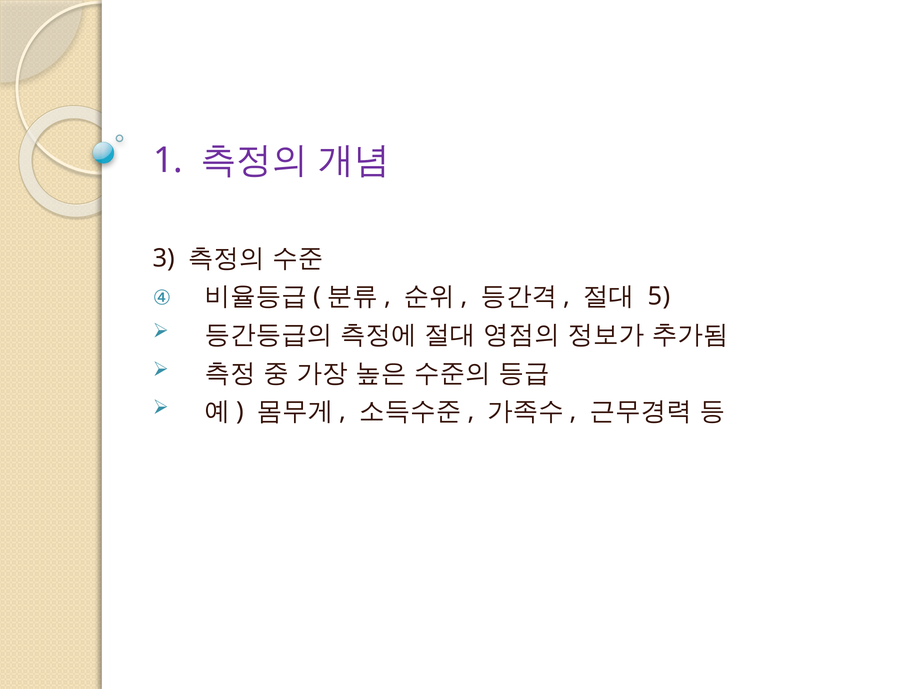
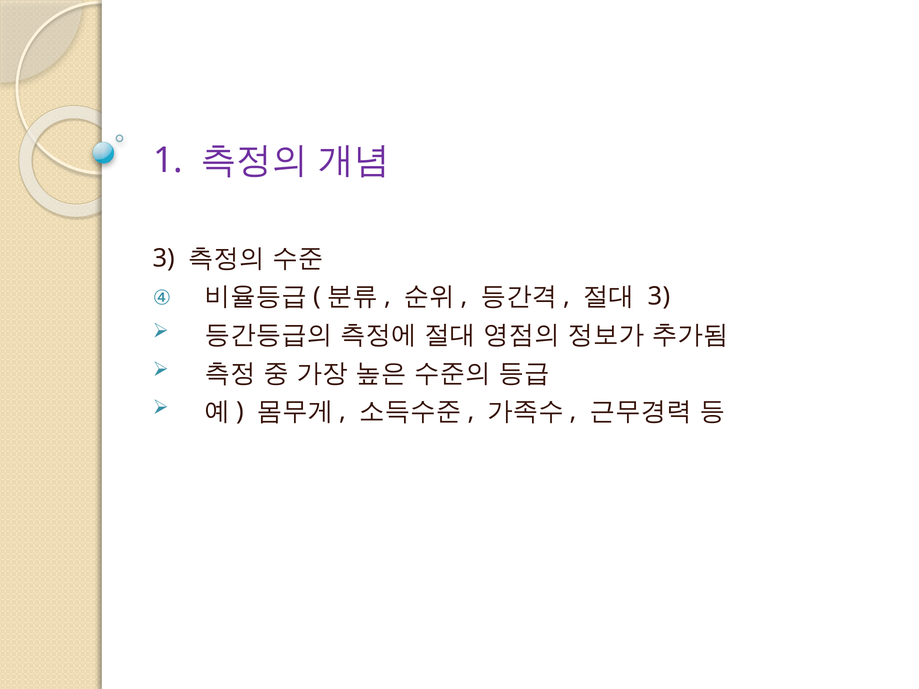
5: 5 -> 3 (659, 297)
